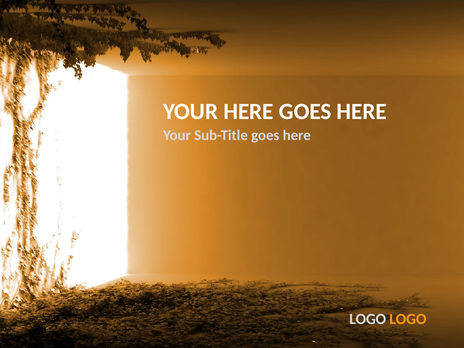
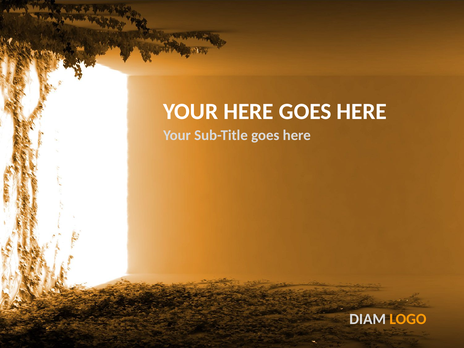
LOGO: LOGO -> DIAM (368, 319)
